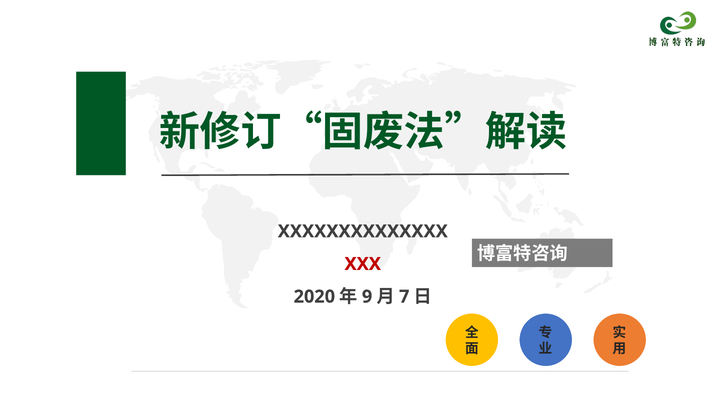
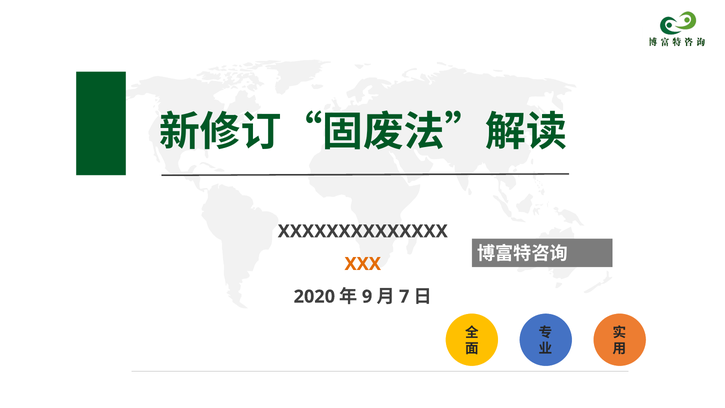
XXX colour: red -> orange (363, 264)
